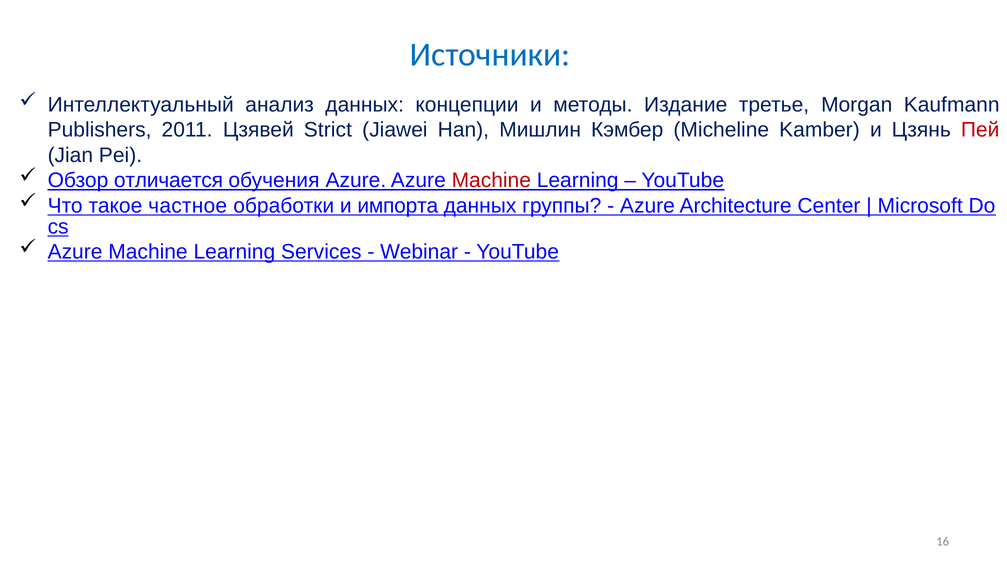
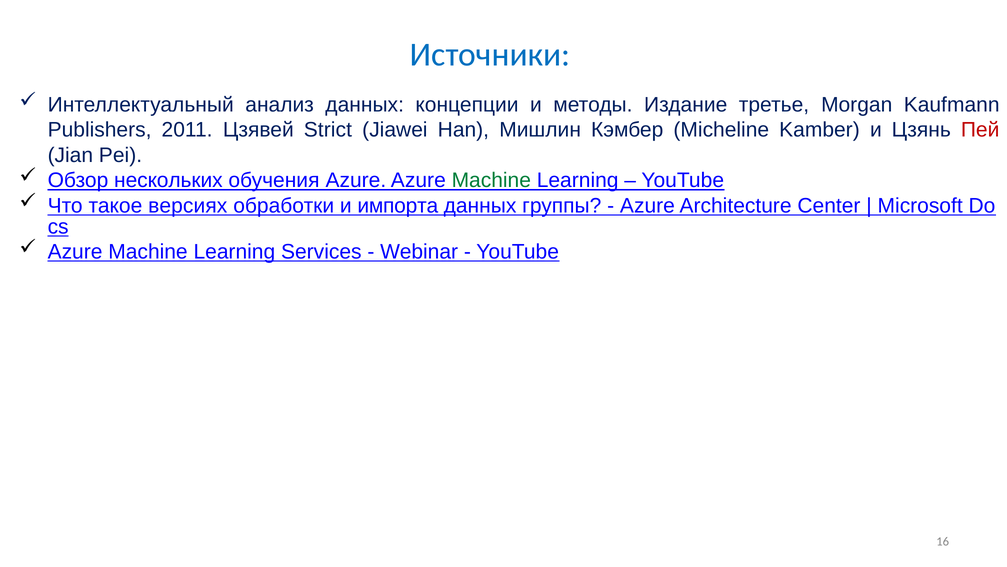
отличается: отличается -> нескольких (168, 180)
Machine colour: red -> green (491, 180)
частное: частное -> версиях (188, 205)
